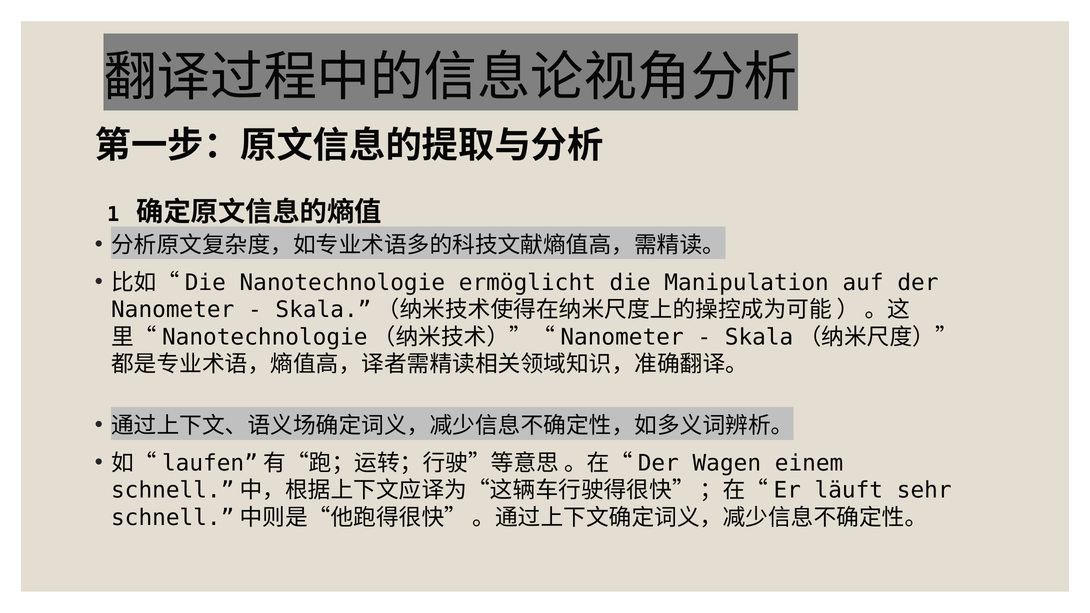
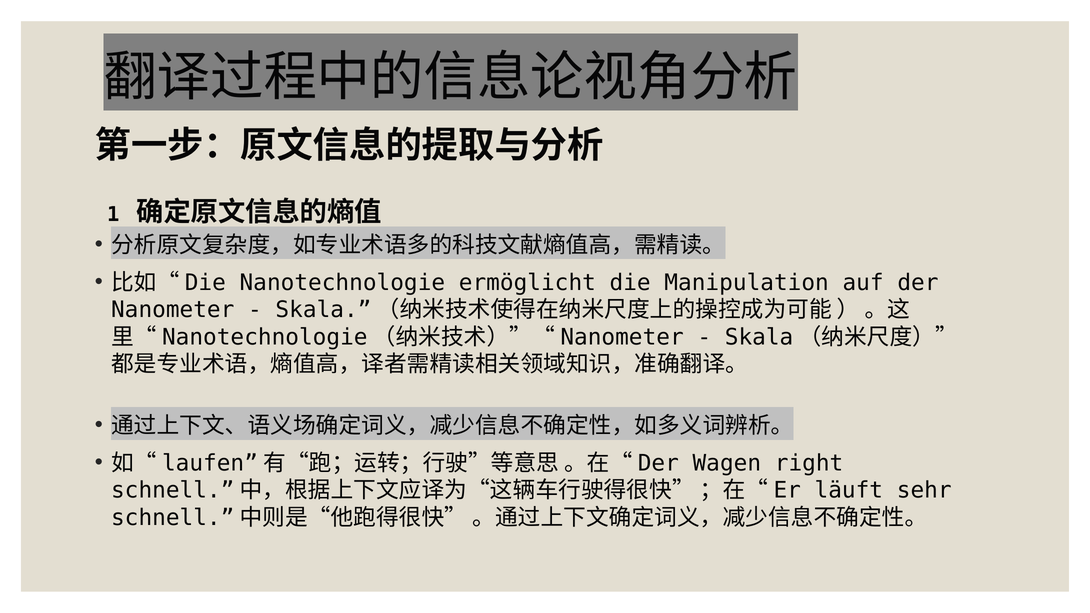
einem: einem -> right (809, 463)
